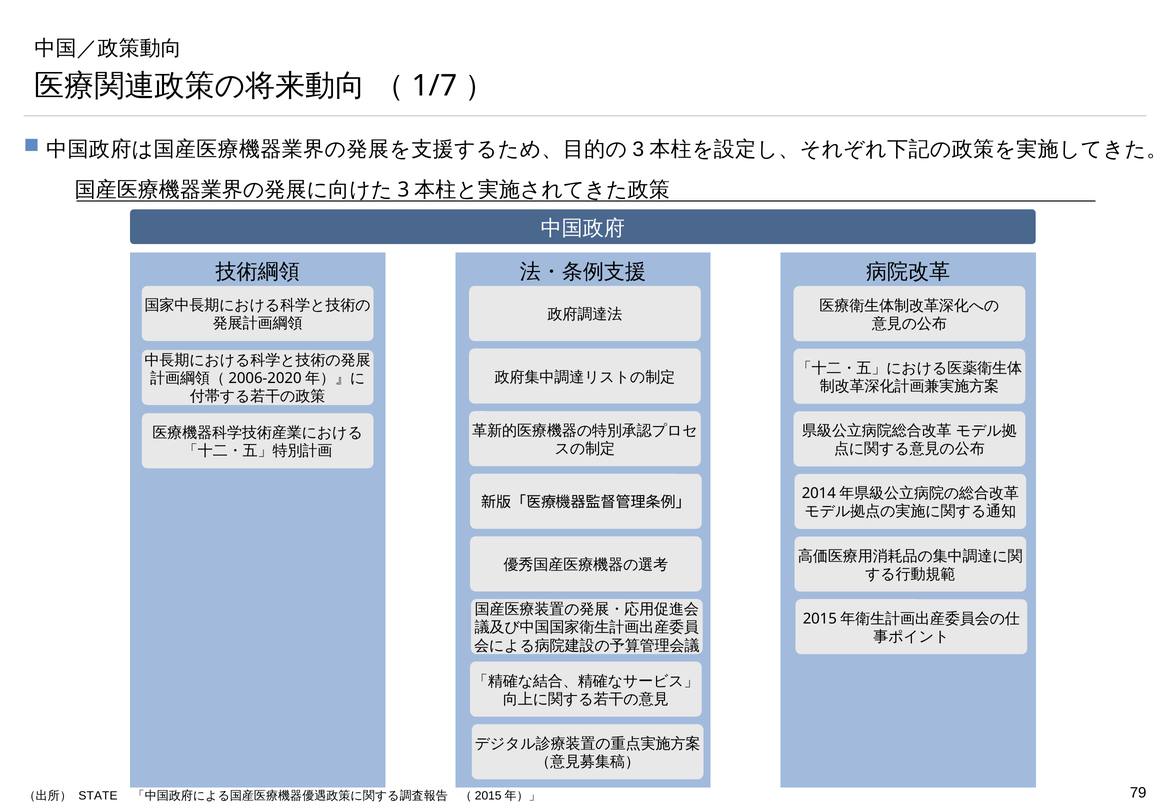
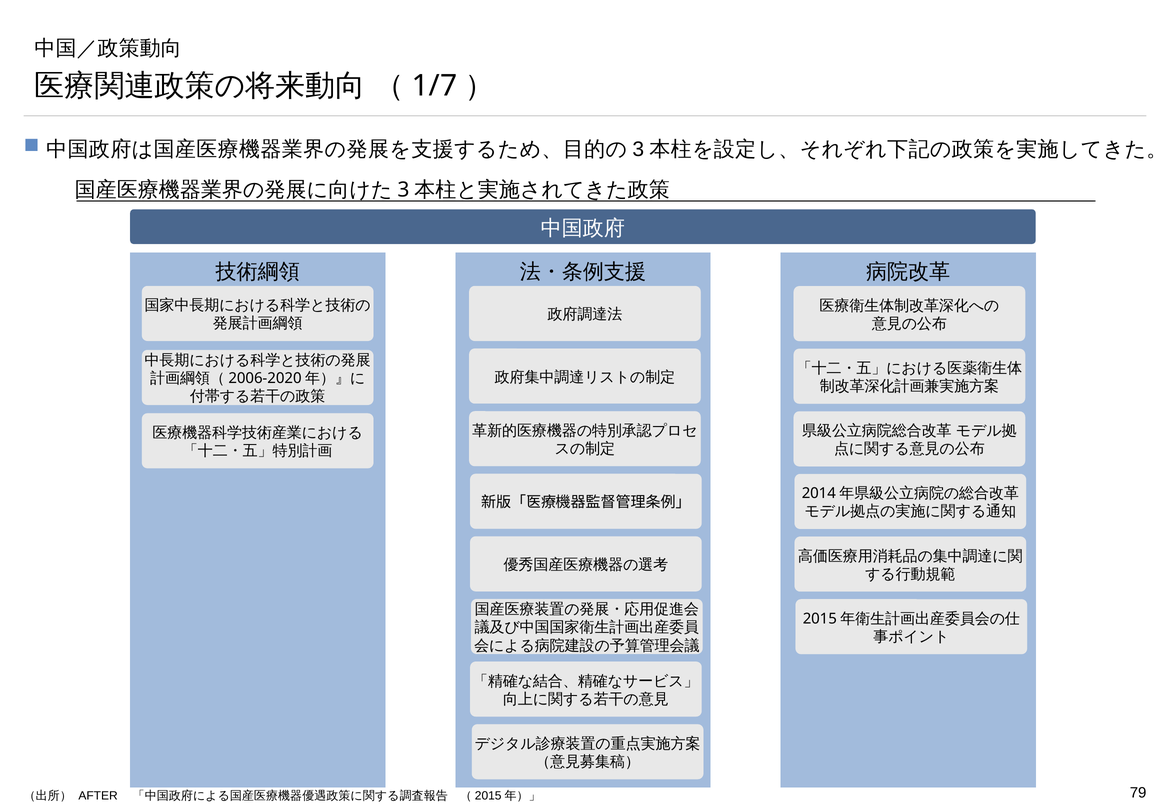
STATE: STATE -> AFTER (98, 796)
